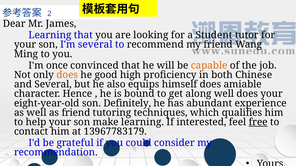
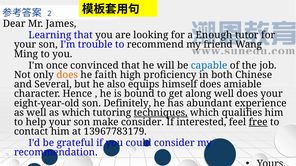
Student: Student -> Enough (214, 35)
I'm several: several -> trouble (95, 45)
capable colour: orange -> blue (209, 66)
good: good -> faith (106, 75)
as friend: friend -> which (76, 113)
techniques underline: none -> present (161, 113)
make learning: learning -> consider (143, 122)
